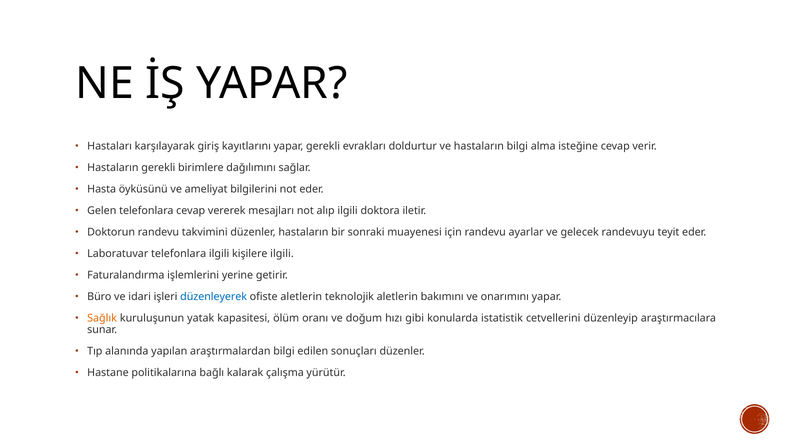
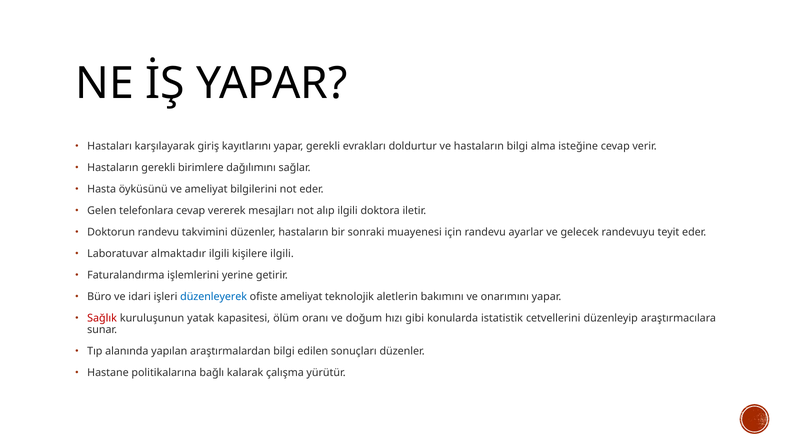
Laboratuvar telefonlara: telefonlara -> almaktadır (179, 254)
ofiste aletlerin: aletlerin -> ameliyat (301, 297)
Sağlık colour: orange -> red (102, 318)
